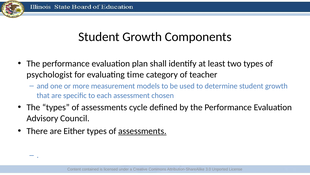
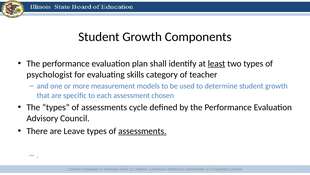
least underline: none -> present (217, 63)
time: time -> skills (135, 74)
Either: Either -> Leave (74, 131)
